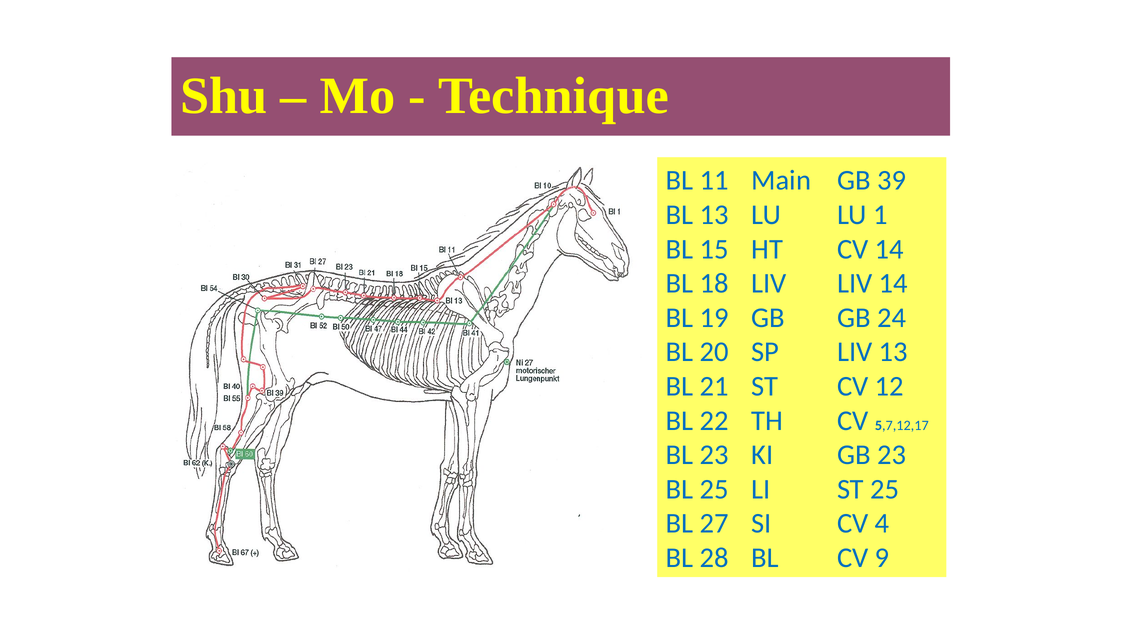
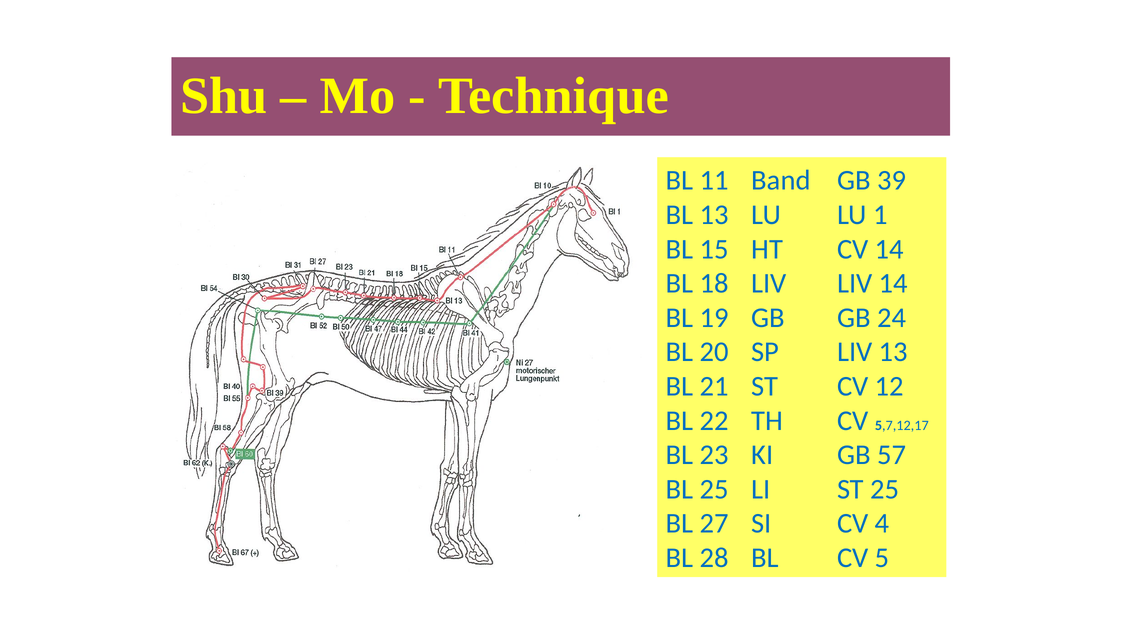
Main: Main -> Band (781, 181)
GB 23: 23 -> 57 (892, 455)
9: 9 -> 5 (882, 558)
